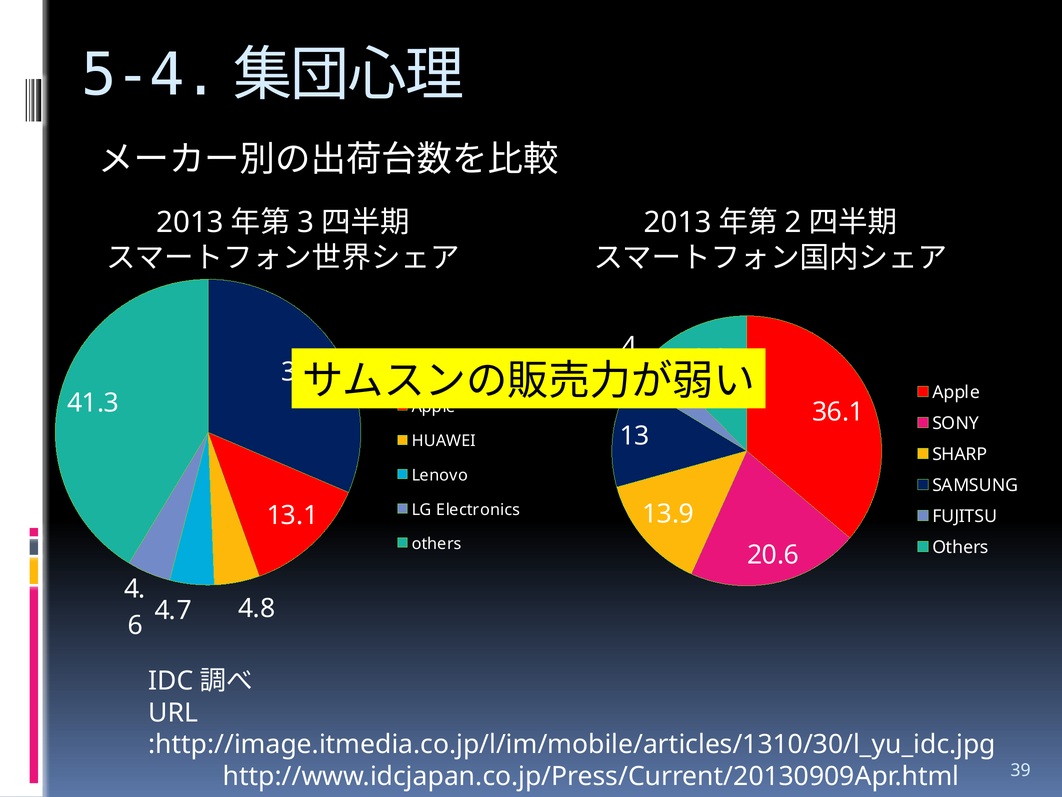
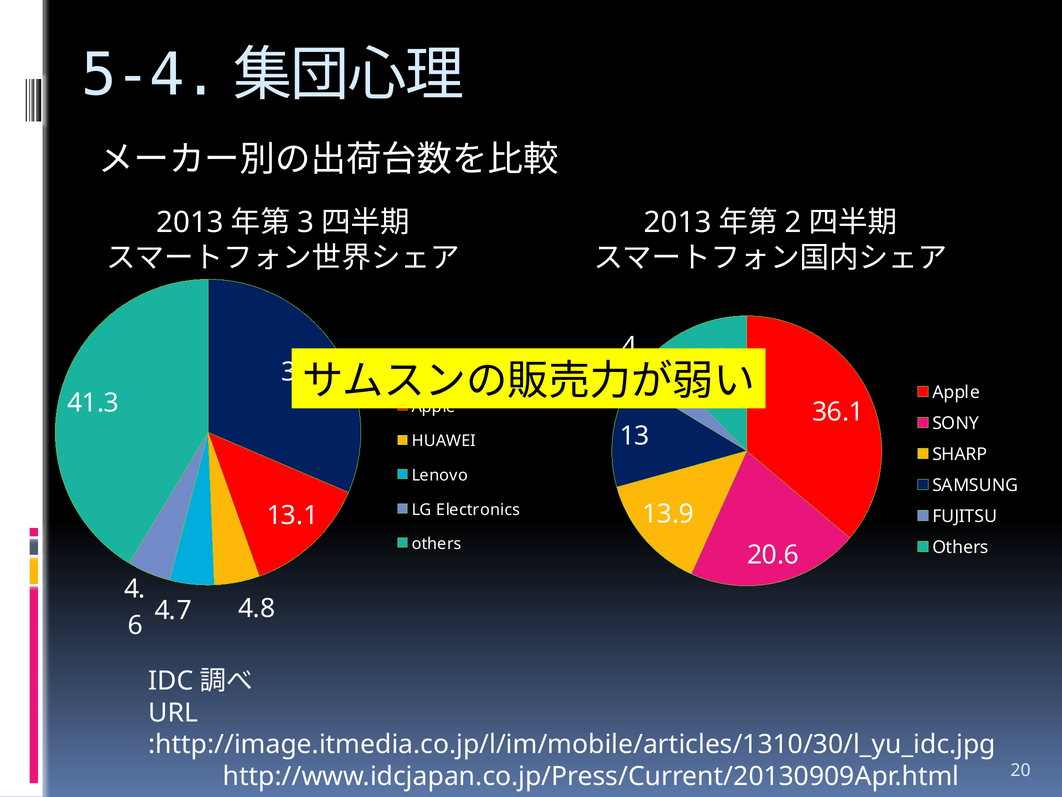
39: 39 -> 20 (1021, 770)
